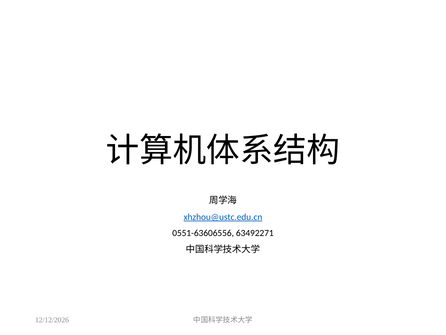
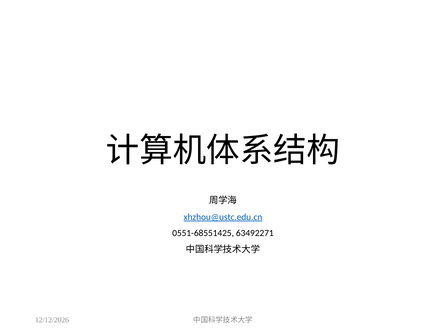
0551-63606556: 0551-63606556 -> 0551-68551425 (203, 233)
